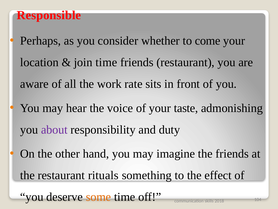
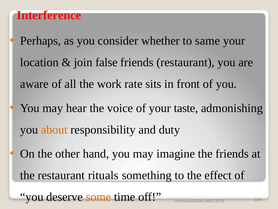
Responsible: Responsible -> Interference (49, 15)
come: come -> same (207, 41)
join time: time -> false (106, 62)
about colour: purple -> orange (54, 129)
